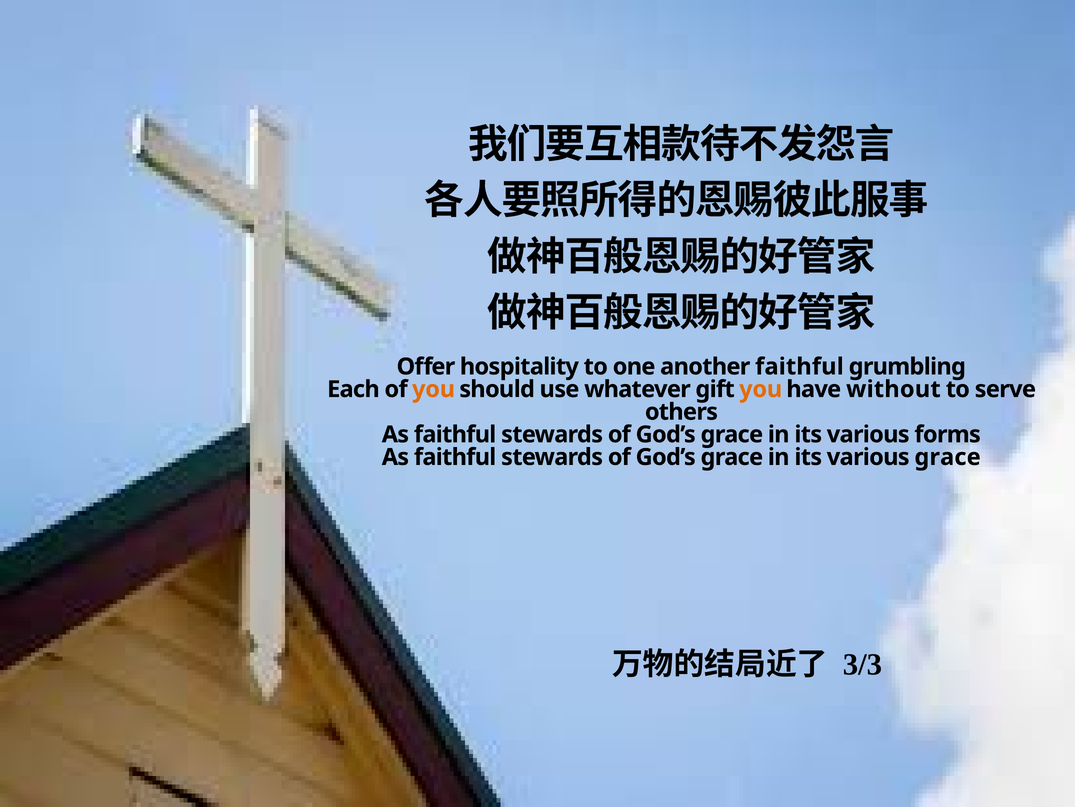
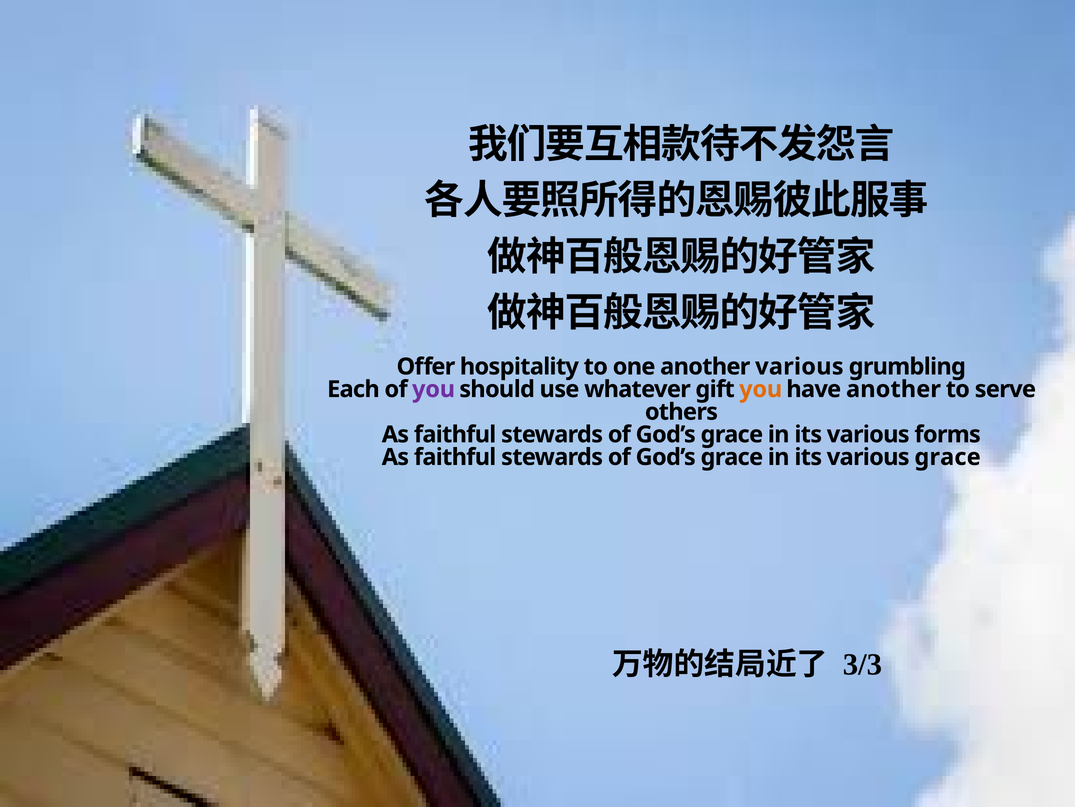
another faithful: faithful -> various (799, 366)
you colour: orange -> purple (434, 389)
have without: without -> another (893, 389)
